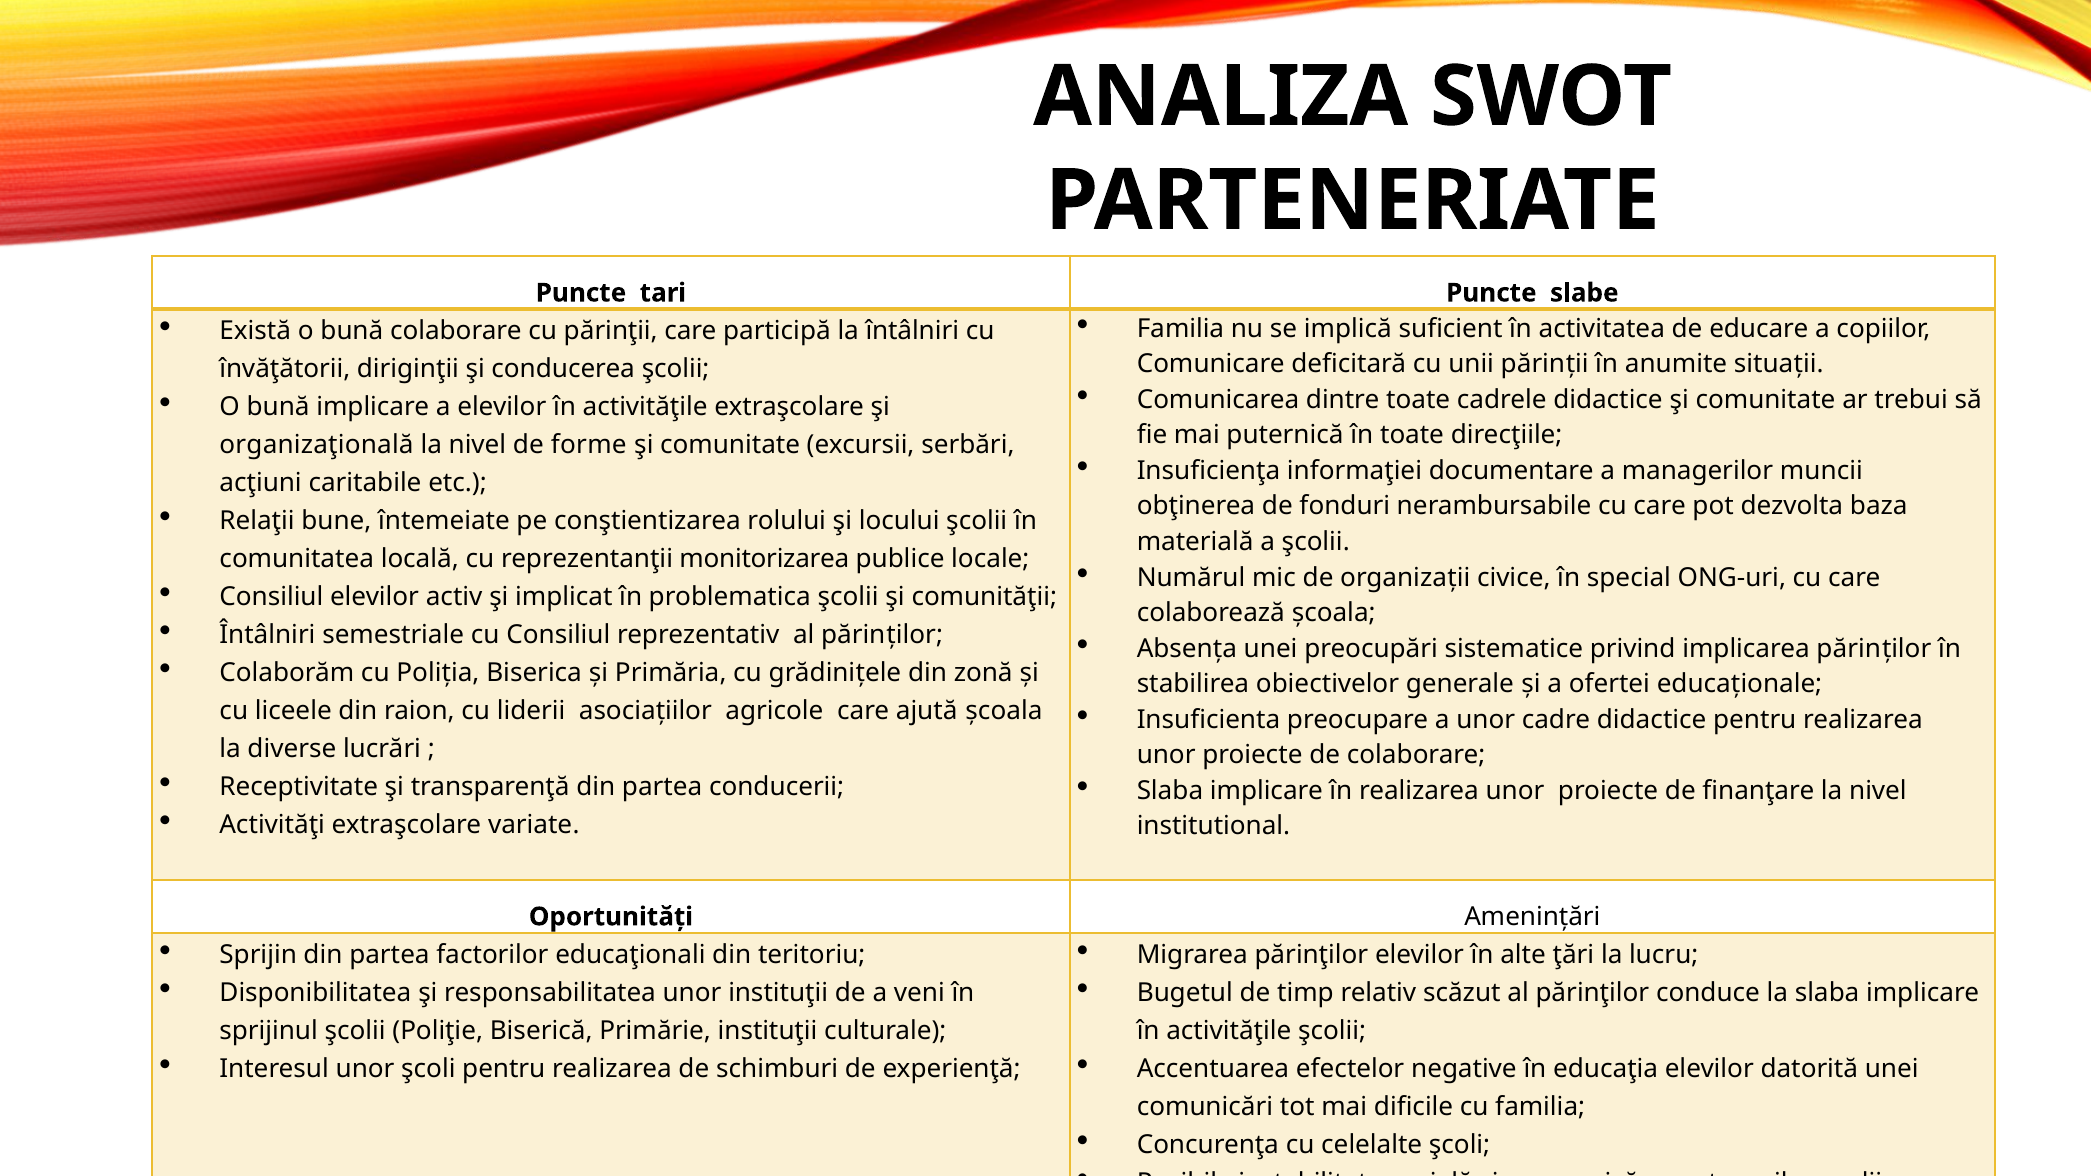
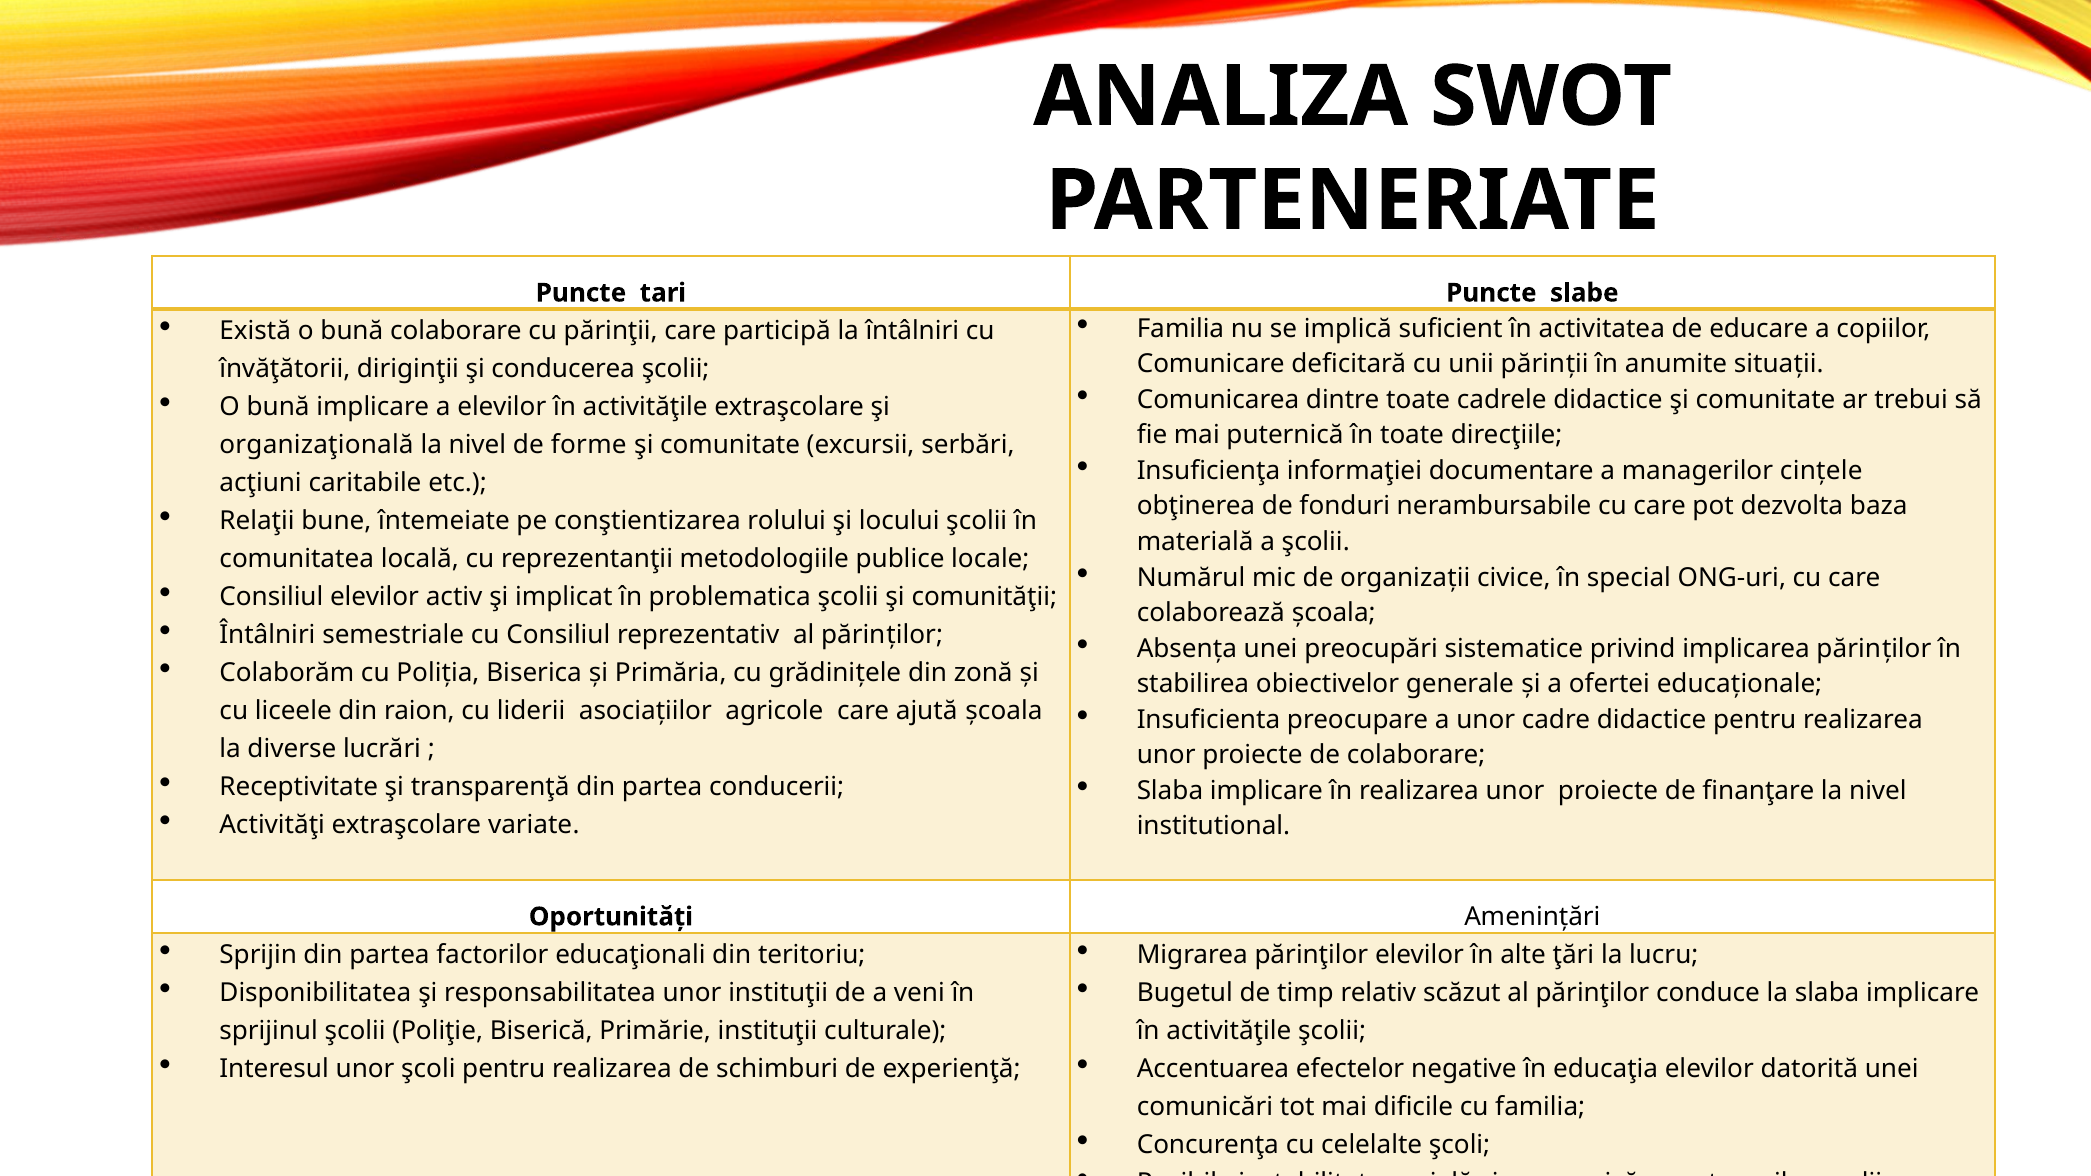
muncii: muncii -> cințele (1821, 471)
monitorizarea: monitorizarea -> metodologiile (764, 559)
